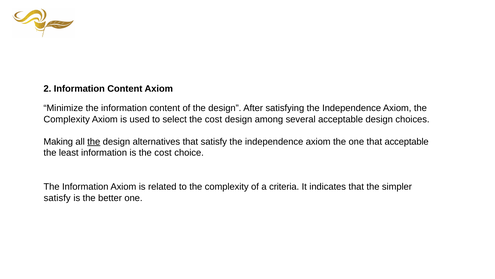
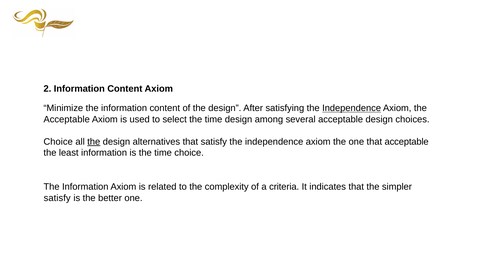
Independence underline: none -> present (352, 108)
Complexity: Complexity -> Acceptable (67, 119)
select the cost: cost -> time (214, 119)
Making: Making -> Choice (58, 141)
is the cost: cost -> time (163, 152)
